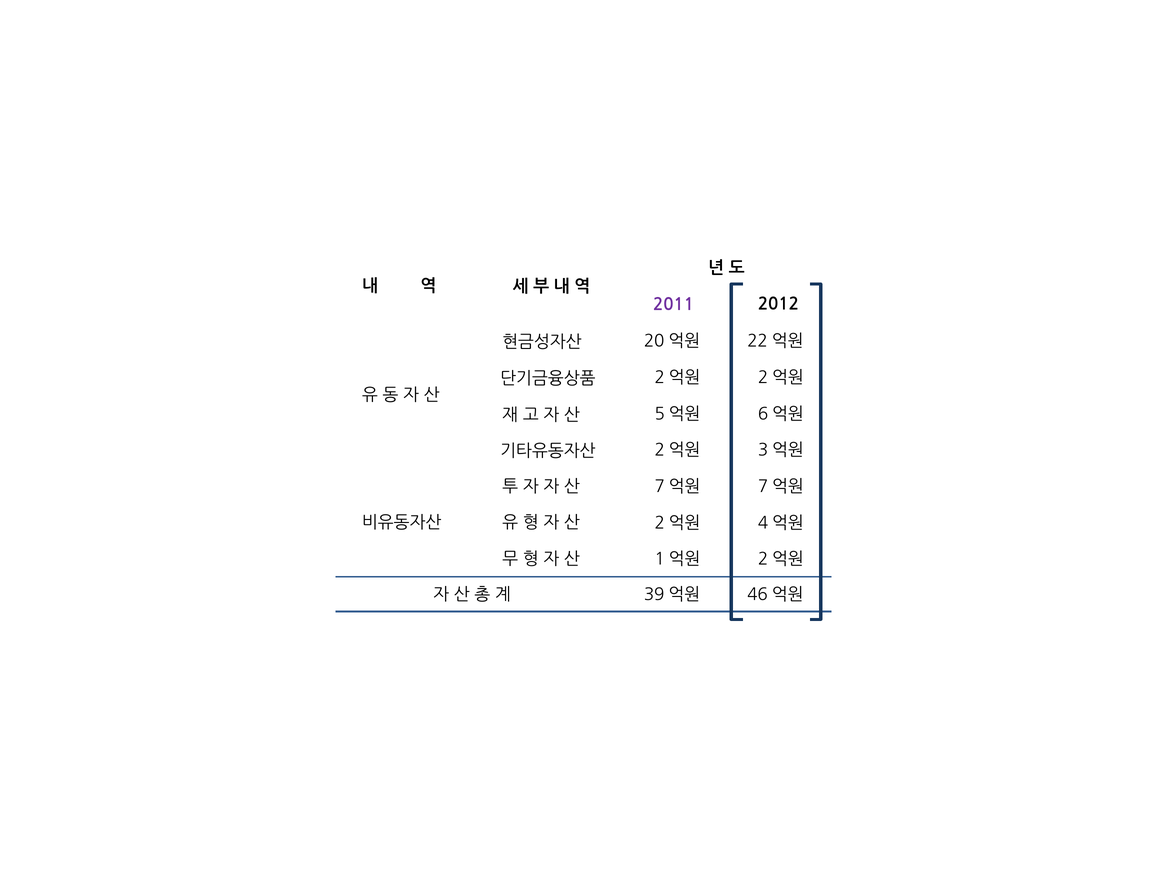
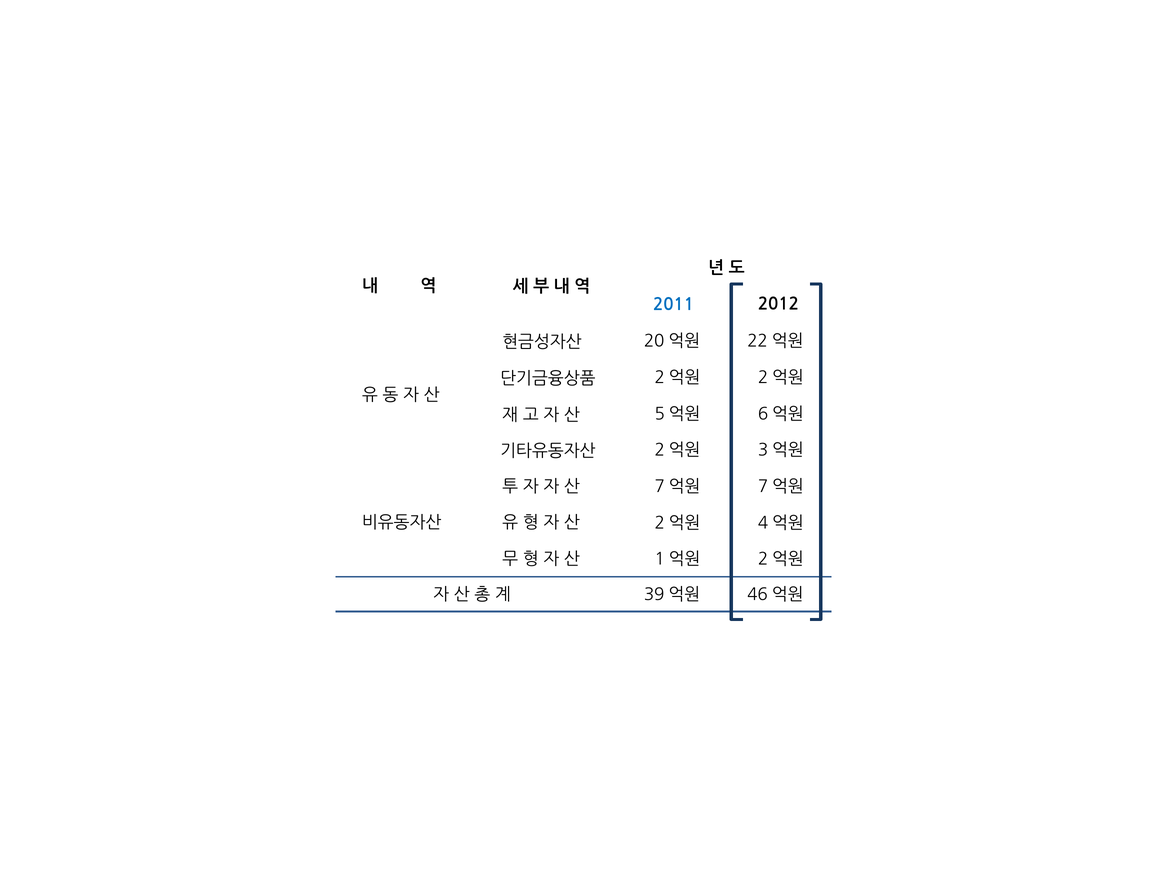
2011 colour: purple -> blue (674, 304)
